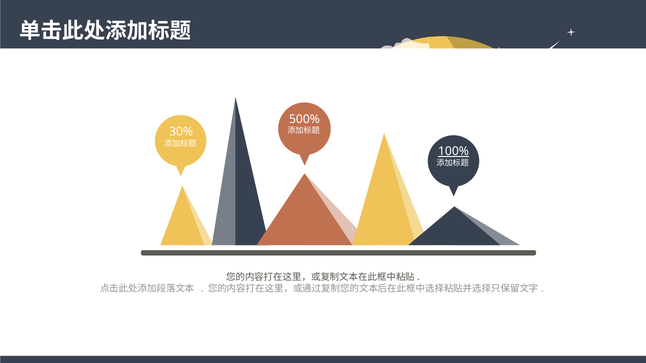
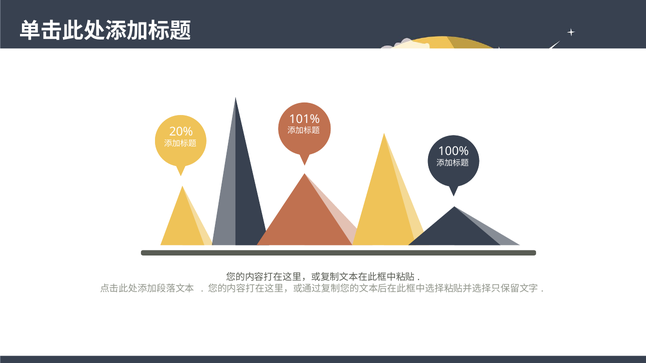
500%: 500% -> 101% (304, 119)
30%: 30% -> 20% (181, 132)
100% underline: present -> none (453, 152)
